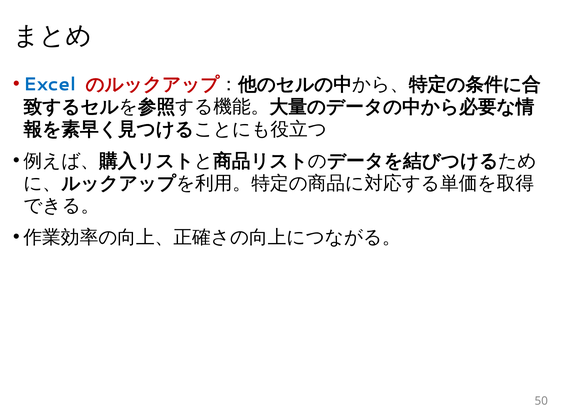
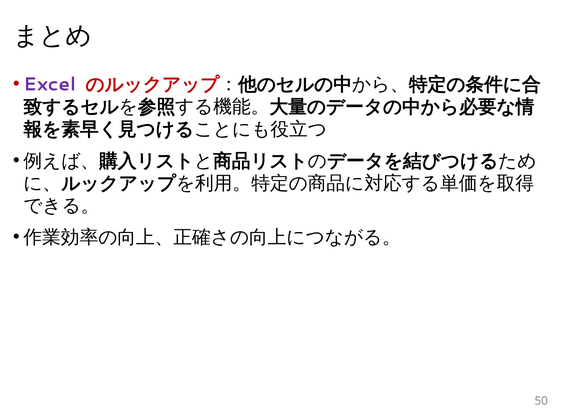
Excel colour: blue -> purple (50, 85)
